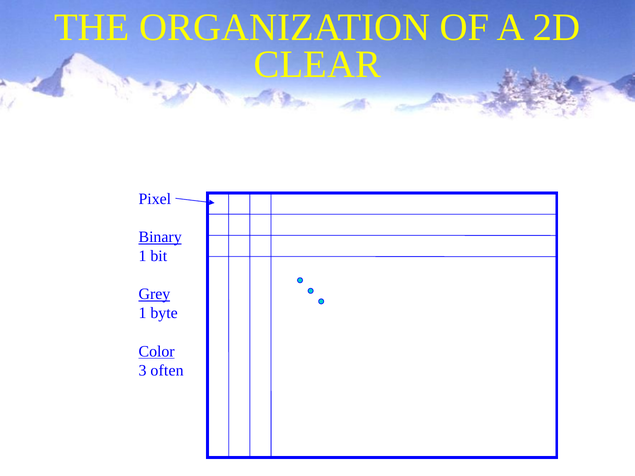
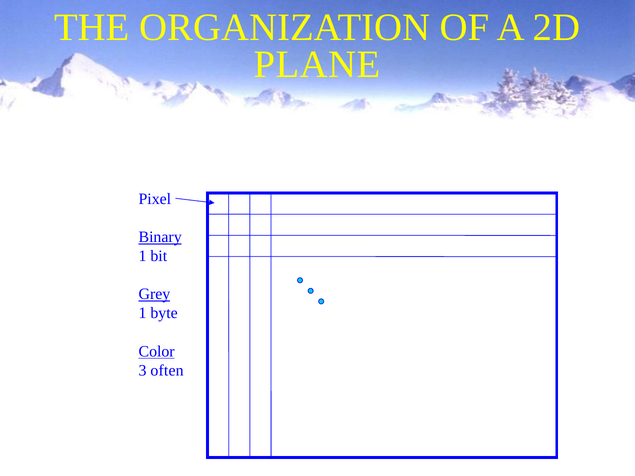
CLEAR: CLEAR -> PLANE (317, 65)
